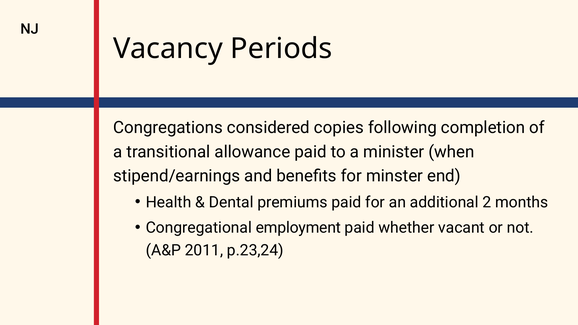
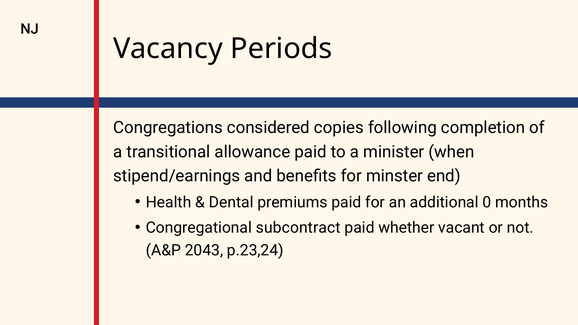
2: 2 -> 0 (487, 202)
employment: employment -> subcontract (298, 228)
2011: 2011 -> 2043 (204, 250)
